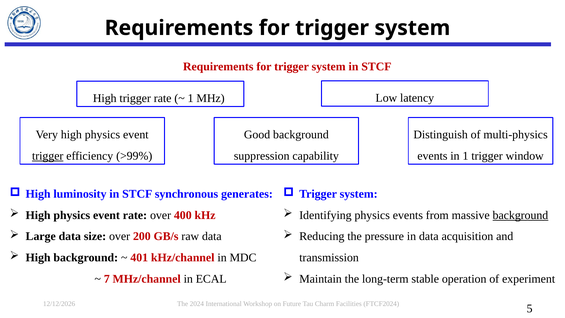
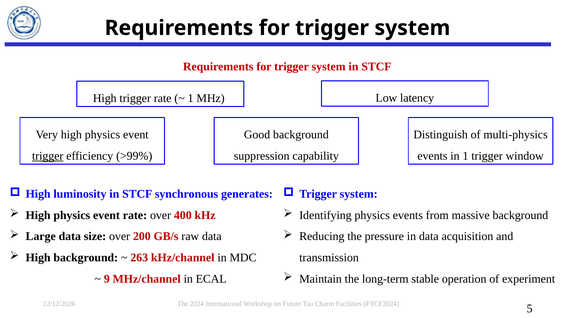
background underline: present -> none (520, 215)
401: 401 -> 263 (139, 257)
7: 7 -> 9 (107, 279)
